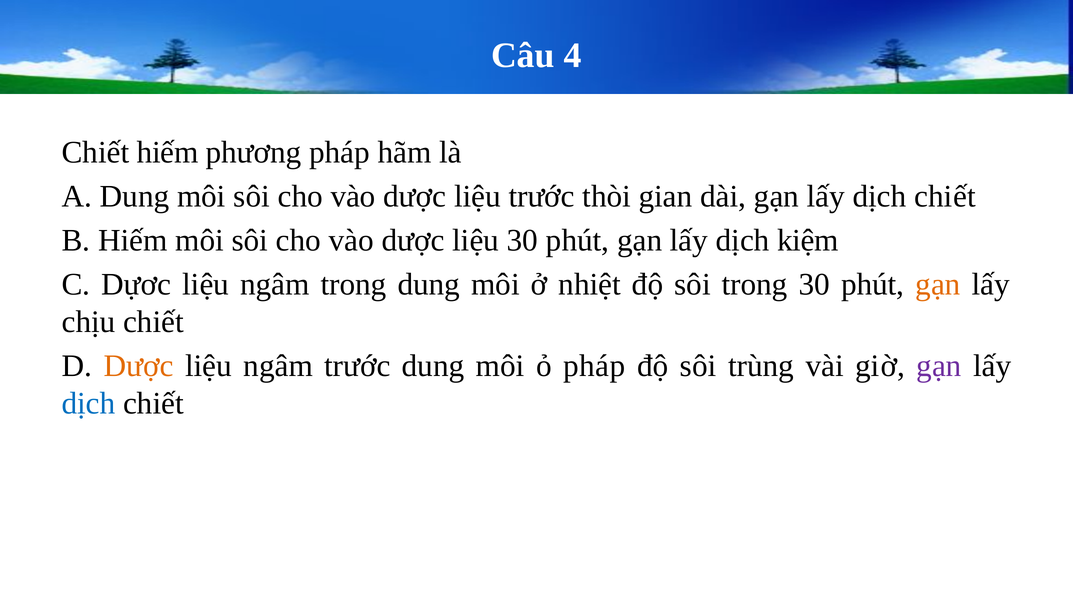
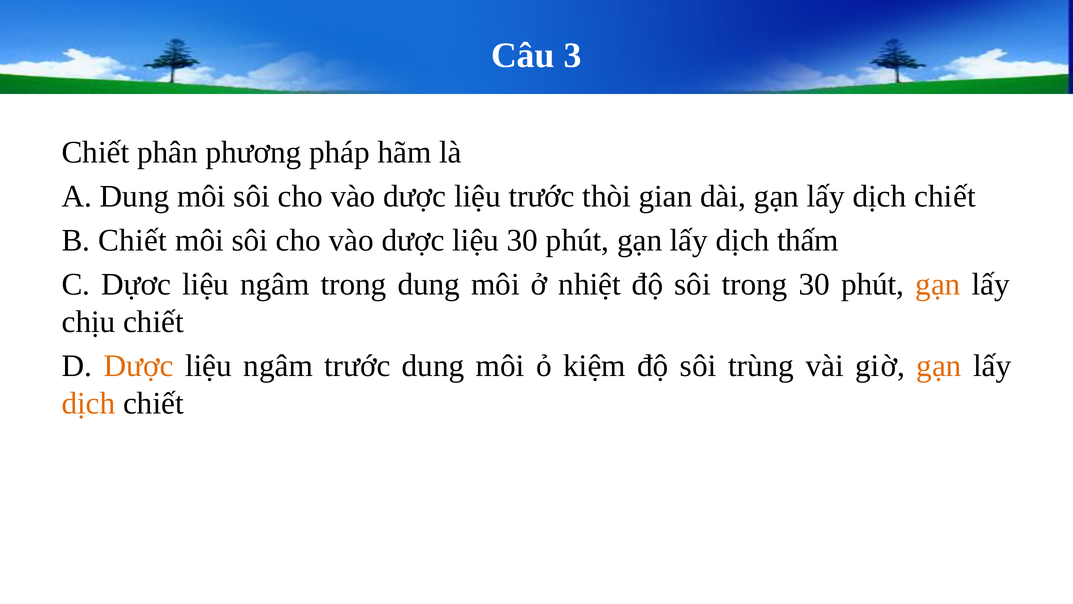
4: 4 -> 3 (573, 55)
Chiết hiếm: hiếm -> phân (167, 152)
B Hiếm: Hiếm -> Chiết (133, 240)
kiệm: kiệm -> thấm (808, 240)
ỏ pháp: pháp -> kiệm (594, 365)
gạn colour: purple -> orange (939, 365)
dịch colour: blue -> orange (89, 403)
